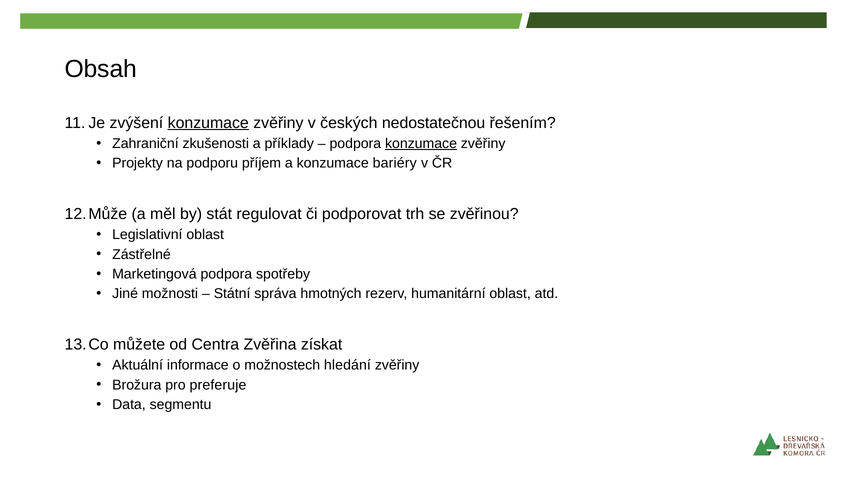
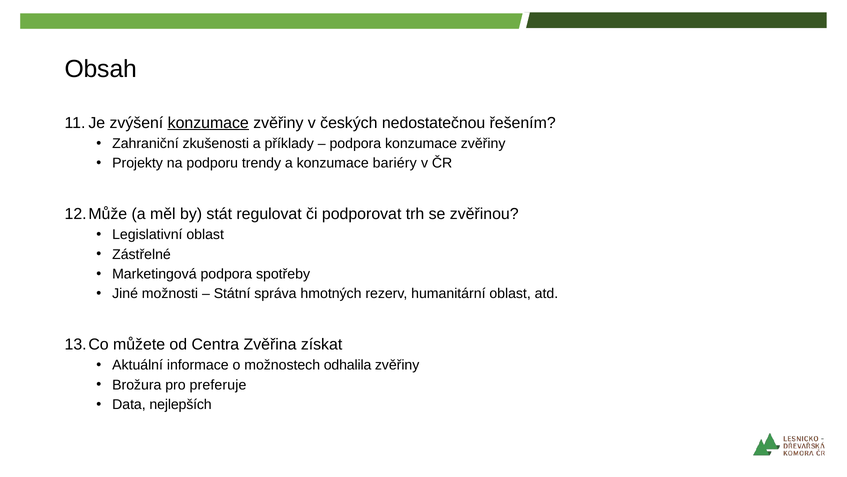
konzumace underline: present -> none (421, 143)
příjem: příjem -> trendy (262, 163)
hledání: hledání -> odhalila (348, 365)
segmentu: segmentu -> nejlepších (181, 404)
